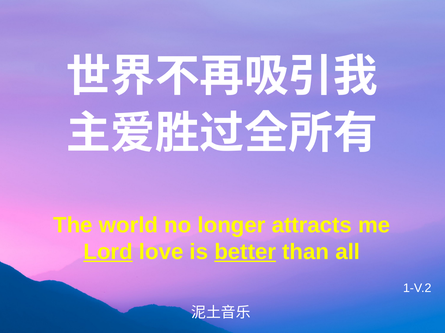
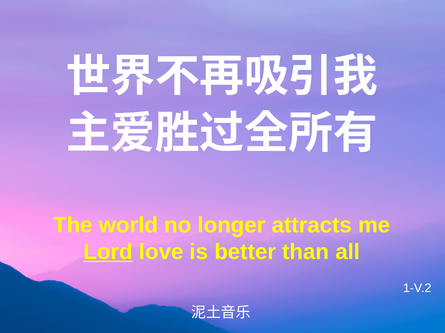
better underline: present -> none (245, 252)
